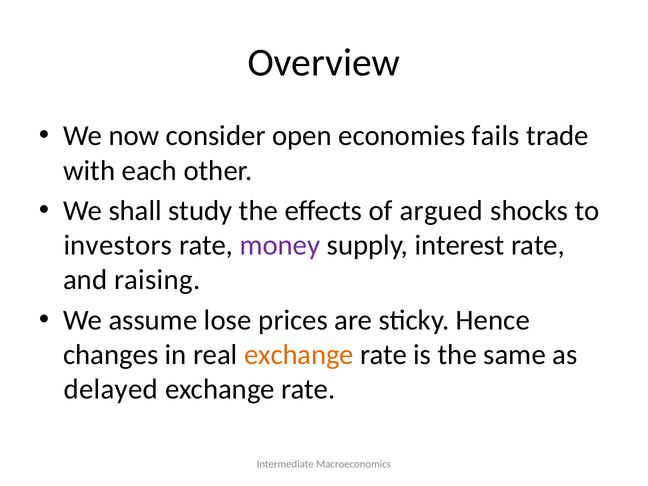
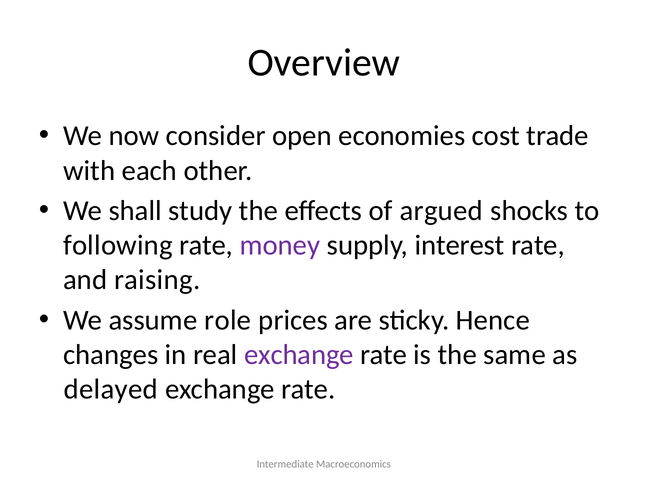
fails: fails -> cost (496, 136)
investors: investors -> following (118, 245)
lose: lose -> role (228, 320)
exchange colour: orange -> purple (299, 355)
